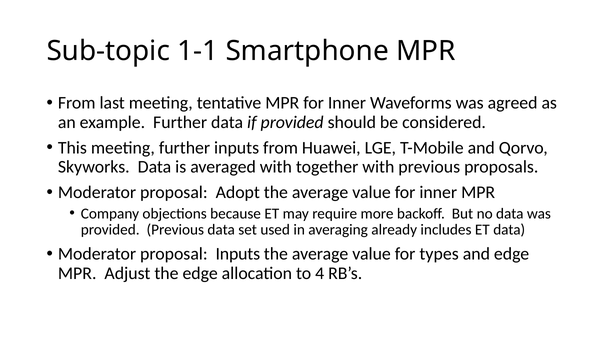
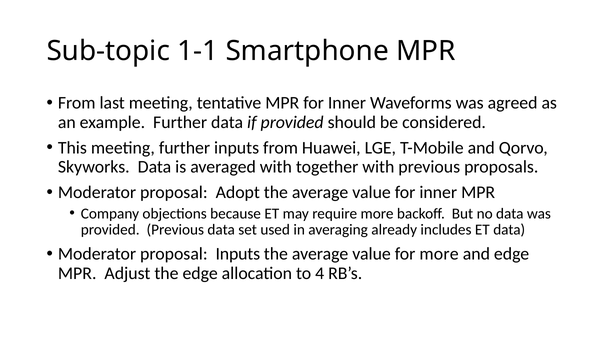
for types: types -> more (439, 254)
